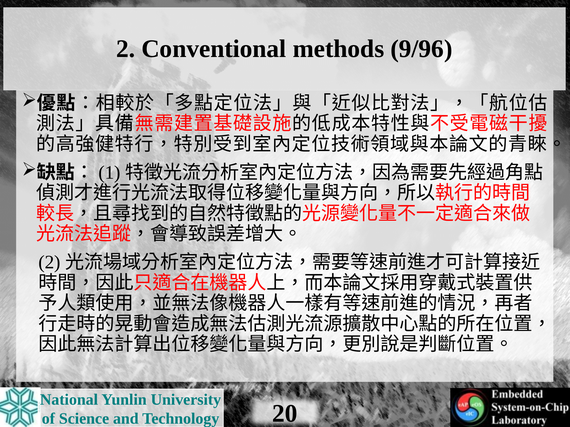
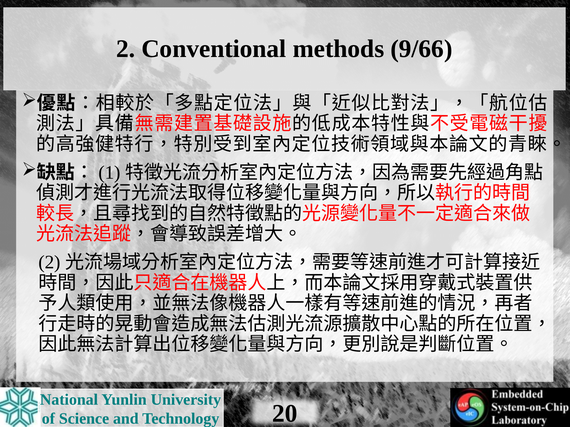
9/96: 9/96 -> 9/66 (421, 49)
